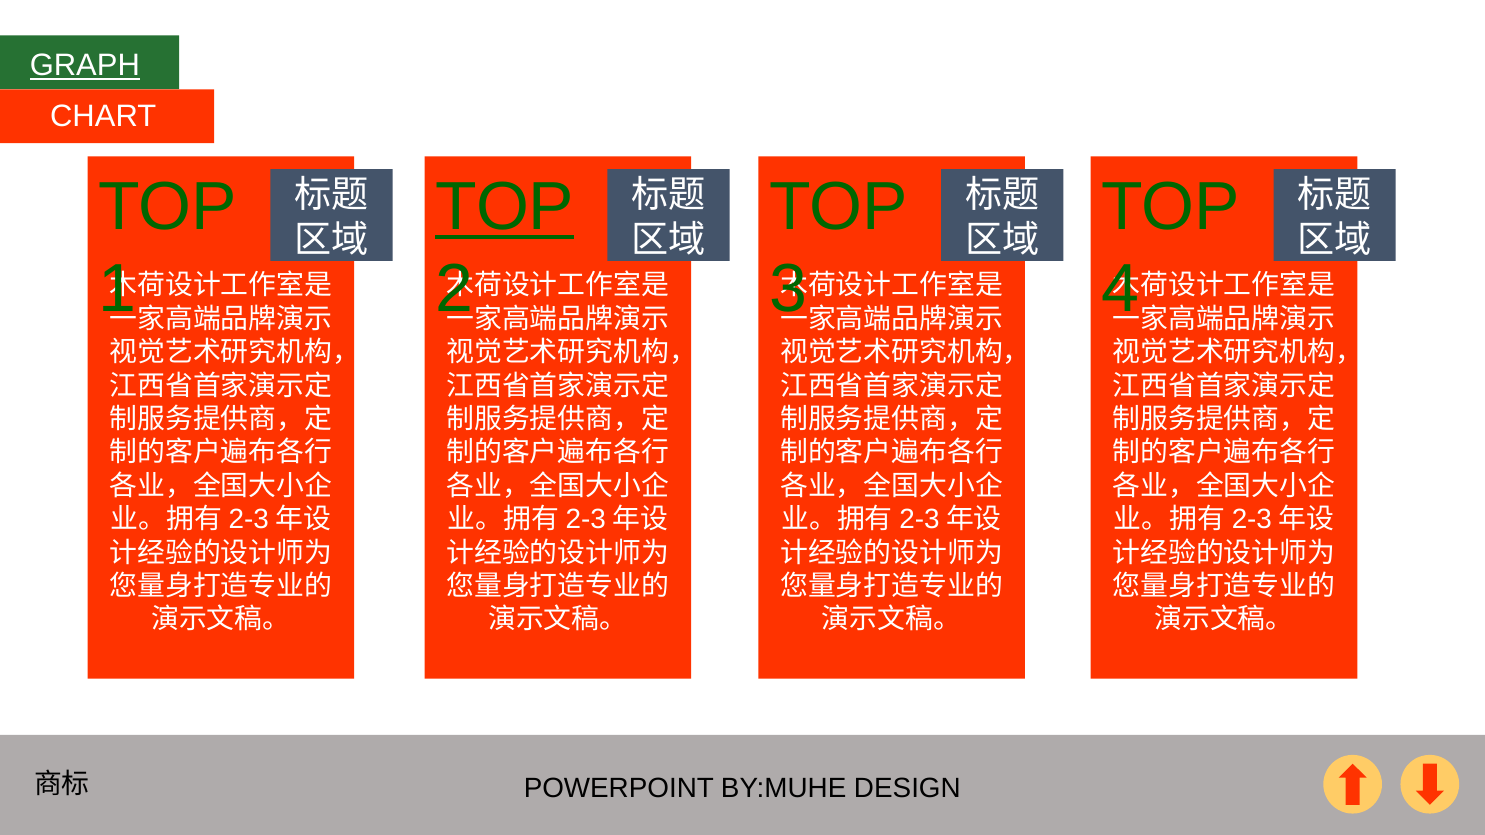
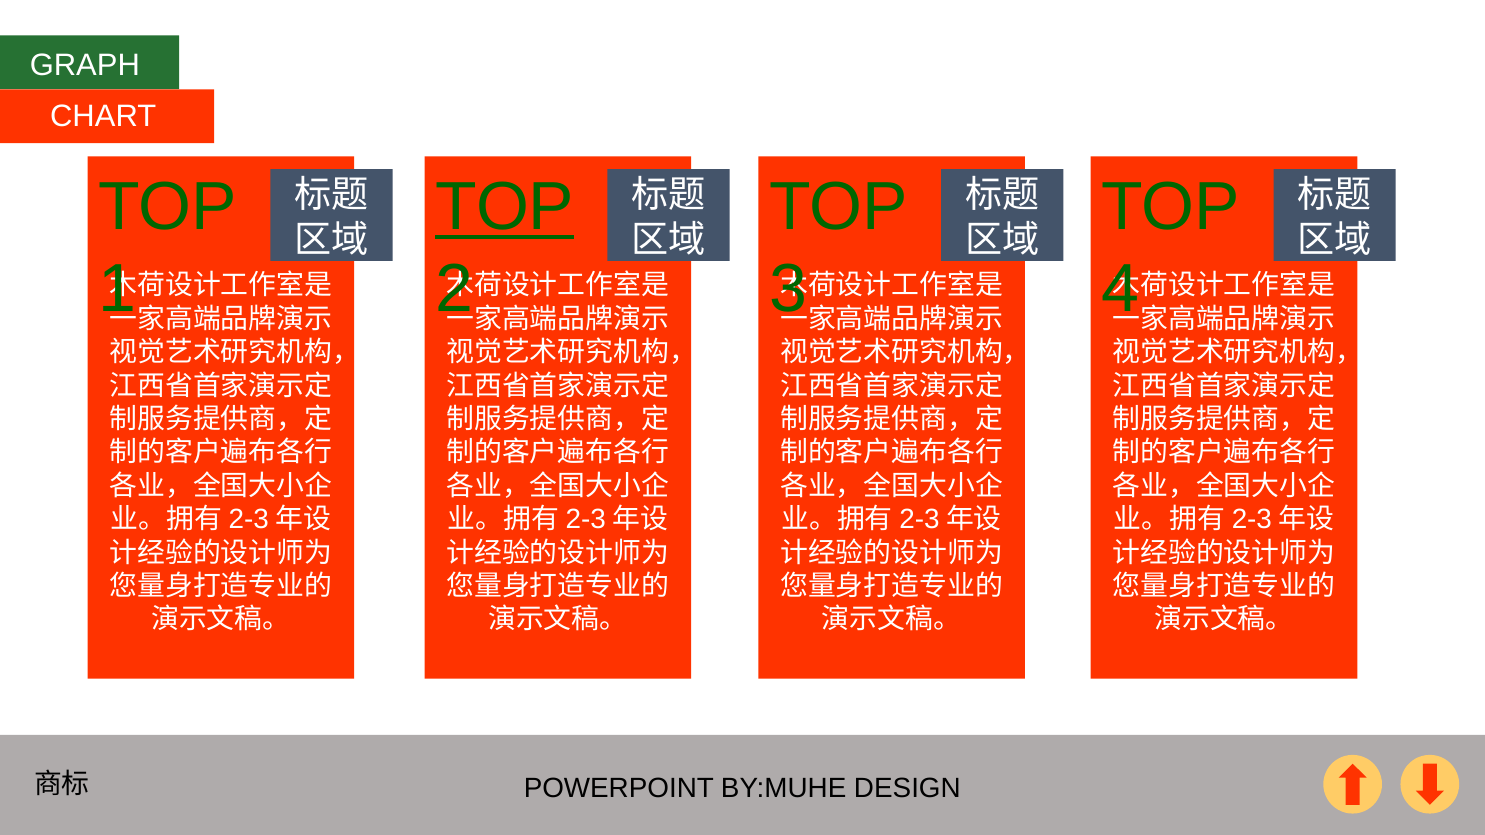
GRAPH underline: present -> none (85, 65)
